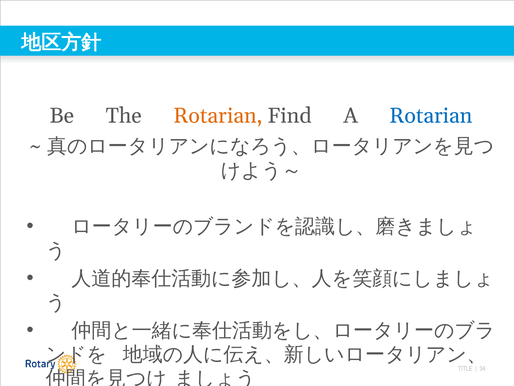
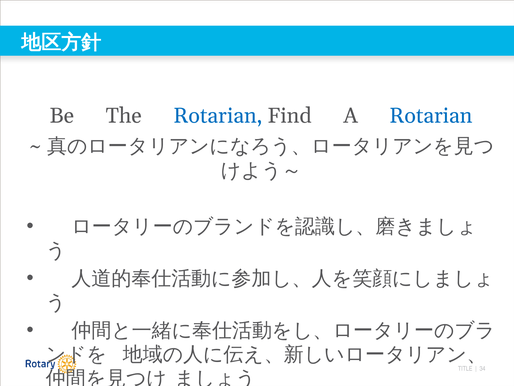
Rotarian colour: orange -> blue (218, 115)
